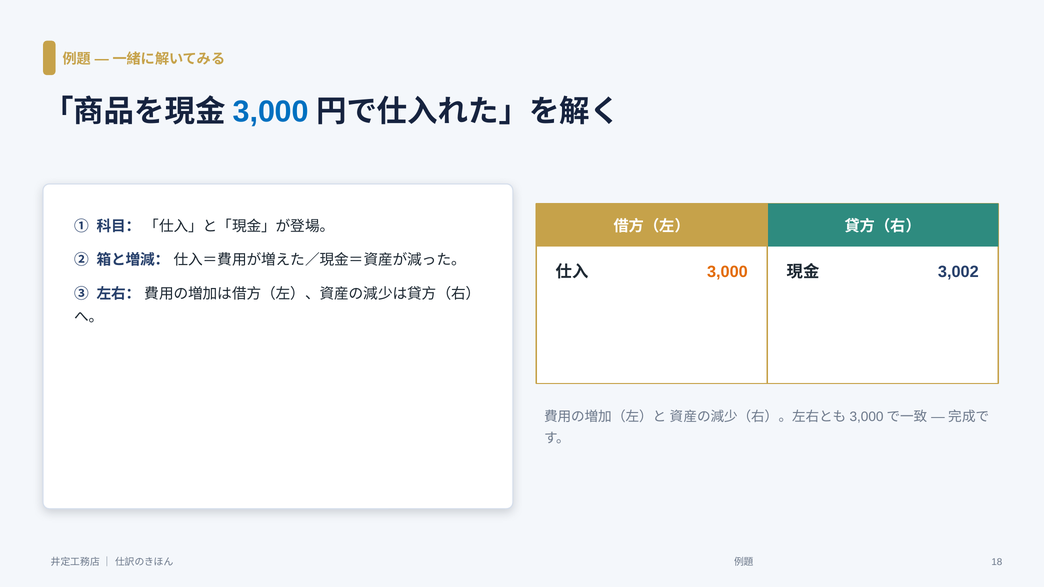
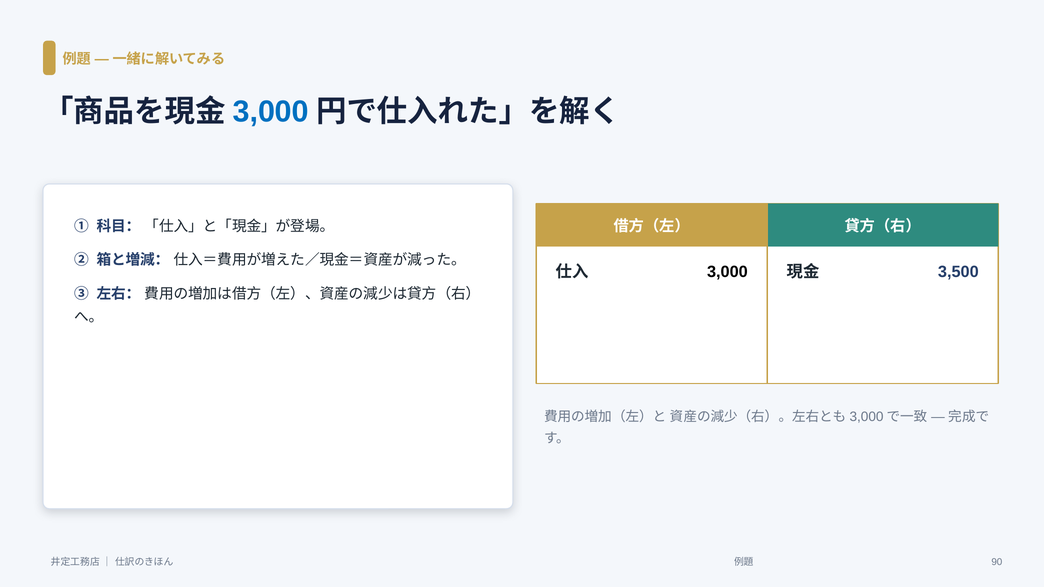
3,000 colour: orange -> black (727, 272)
3,002: 3,002 -> 3,500 (958, 272)
18: 18 -> 90 (997, 562)
